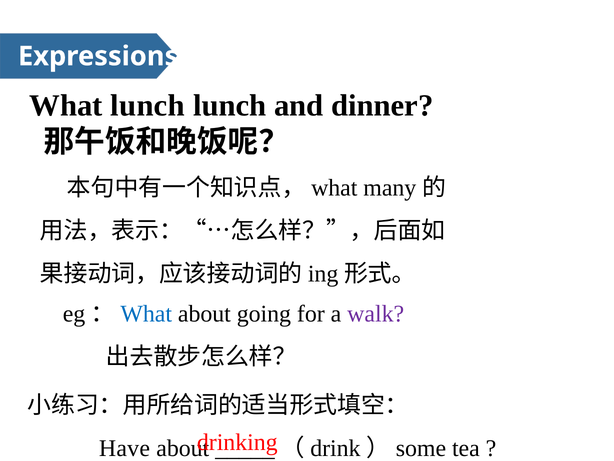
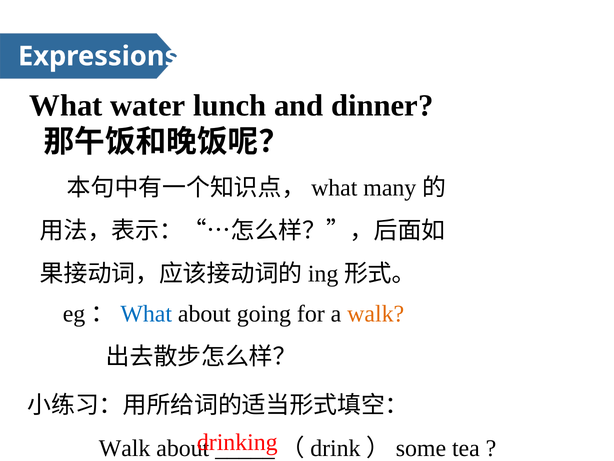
What lunch: lunch -> water (148, 105)
walk colour: purple -> orange (376, 313)
Have: Have -> Walk (125, 448)
